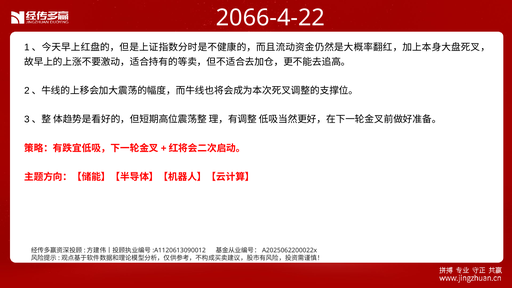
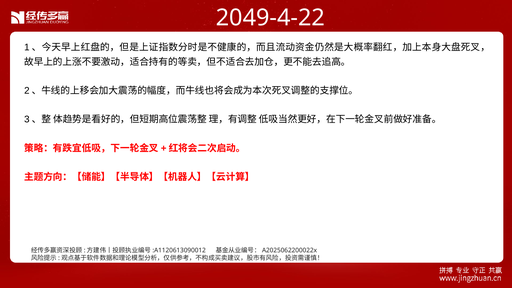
2066-4-22: 2066-4-22 -> 2049-4-22 (270, 18)
